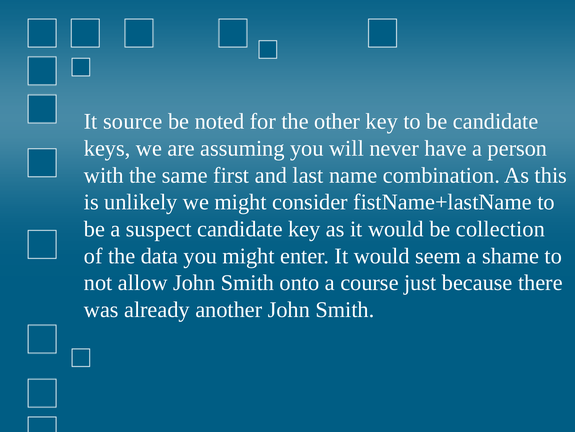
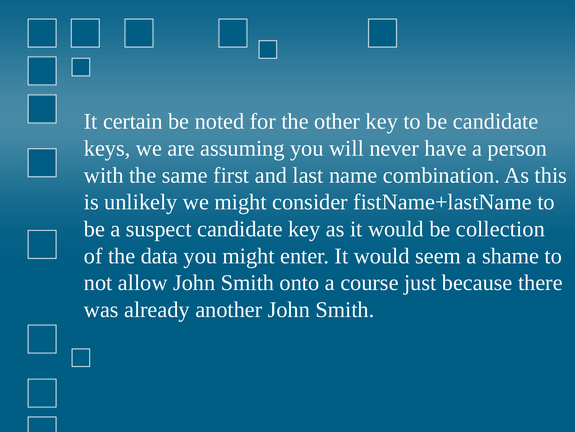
source: source -> certain (133, 121)
